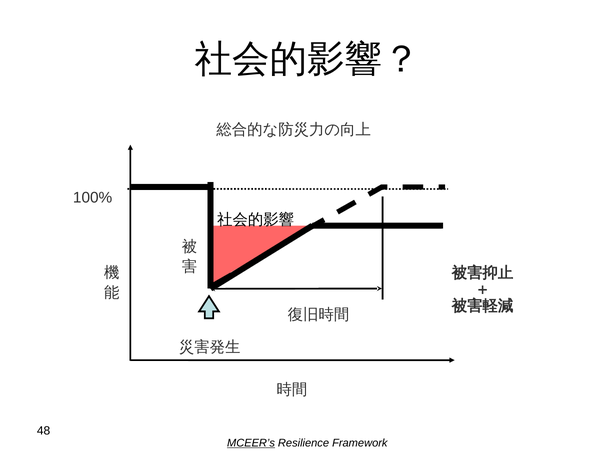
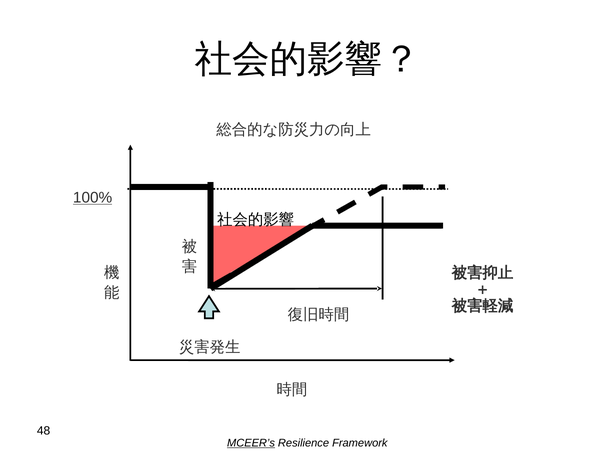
100% underline: none -> present (93, 198)
